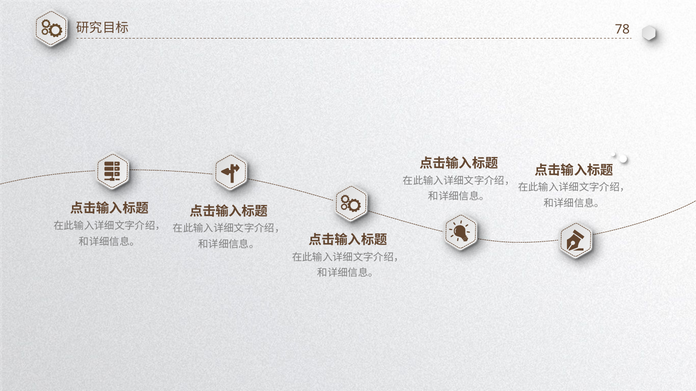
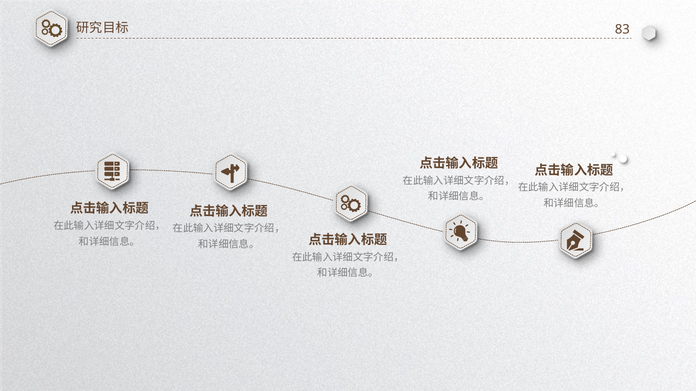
78: 78 -> 83 (622, 30)
